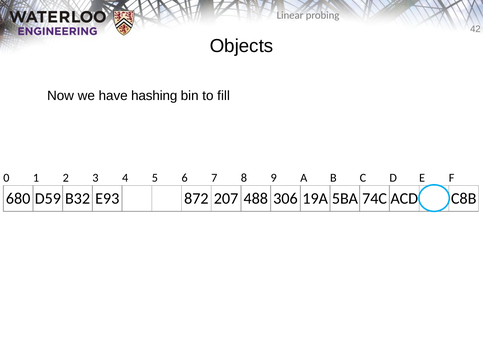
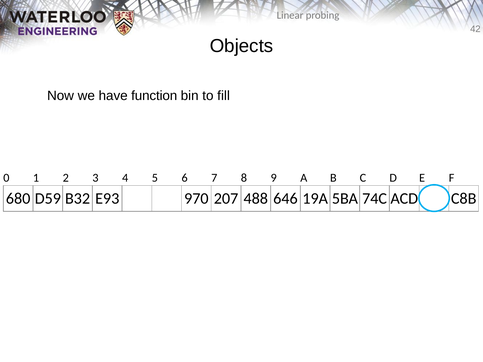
hashing: hashing -> function (154, 96)
872: 872 -> 970 (196, 199)
306: 306 -> 646 (285, 199)
